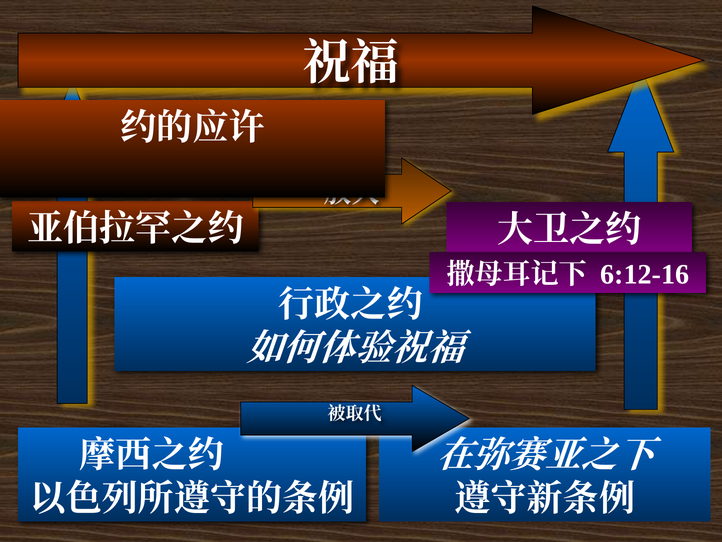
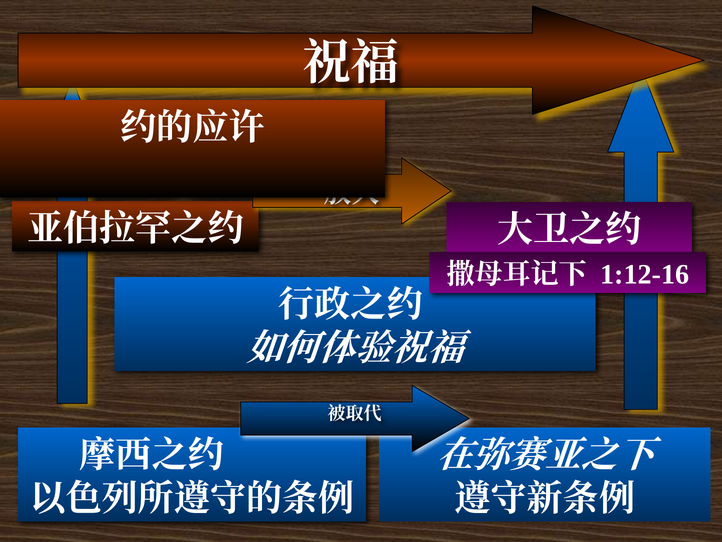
6:12-16: 6:12-16 -> 1:12-16 (645, 274)
